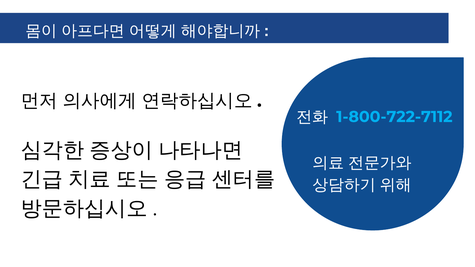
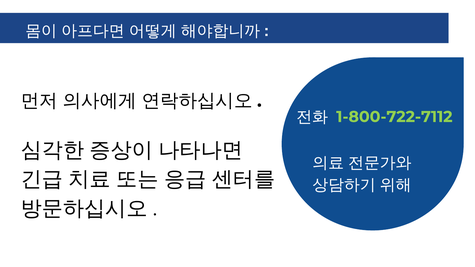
1-800-722-7112 colour: light blue -> light green (394, 117)
